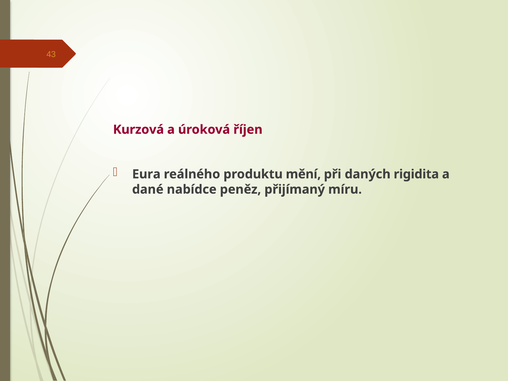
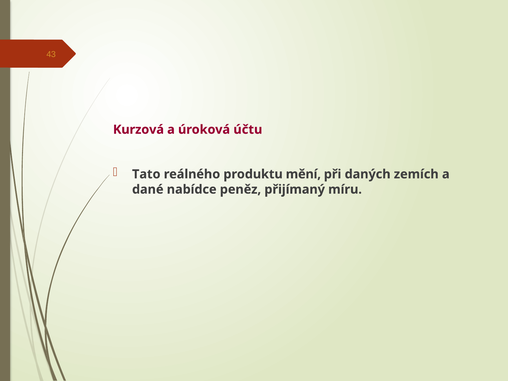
říjen: říjen -> účtu (248, 130)
Eura: Eura -> Tato (146, 174)
rigidita: rigidita -> zemích (416, 174)
